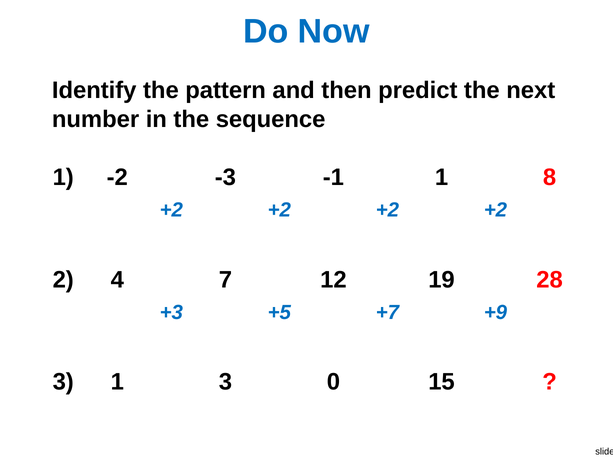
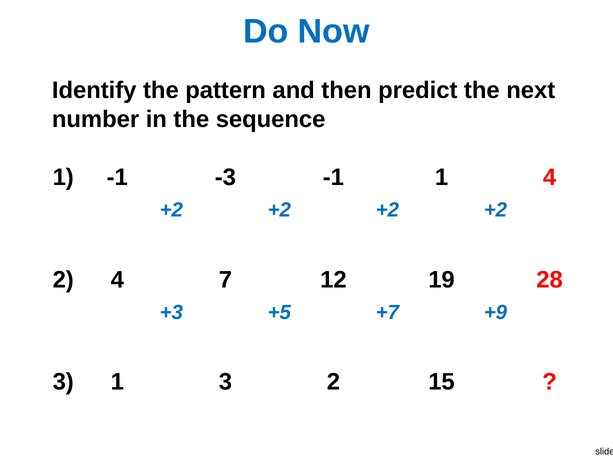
1 -2: -2 -> -1 (117, 177)
1 8: 8 -> 4 (550, 177)
3 0: 0 -> 2 (333, 382)
